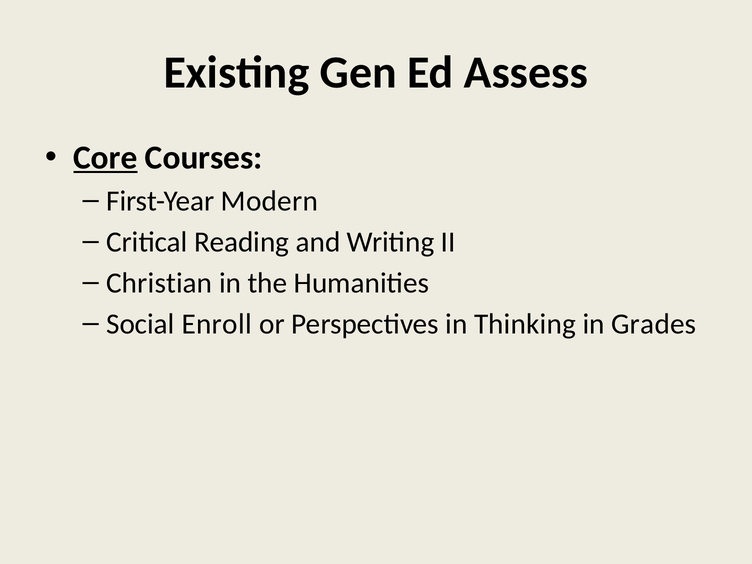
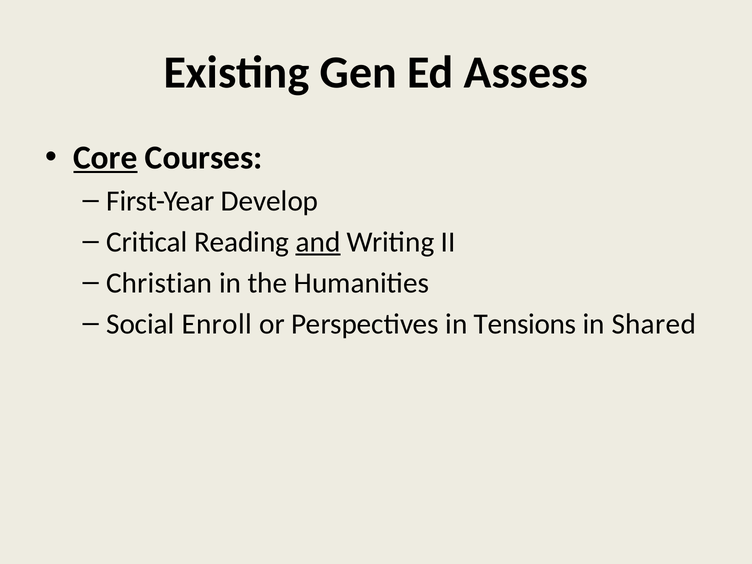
Modern: Modern -> Develop (270, 201)
and underline: none -> present (318, 242)
Thinking: Thinking -> Tensions (525, 324)
Grades: Grades -> Shared (654, 324)
